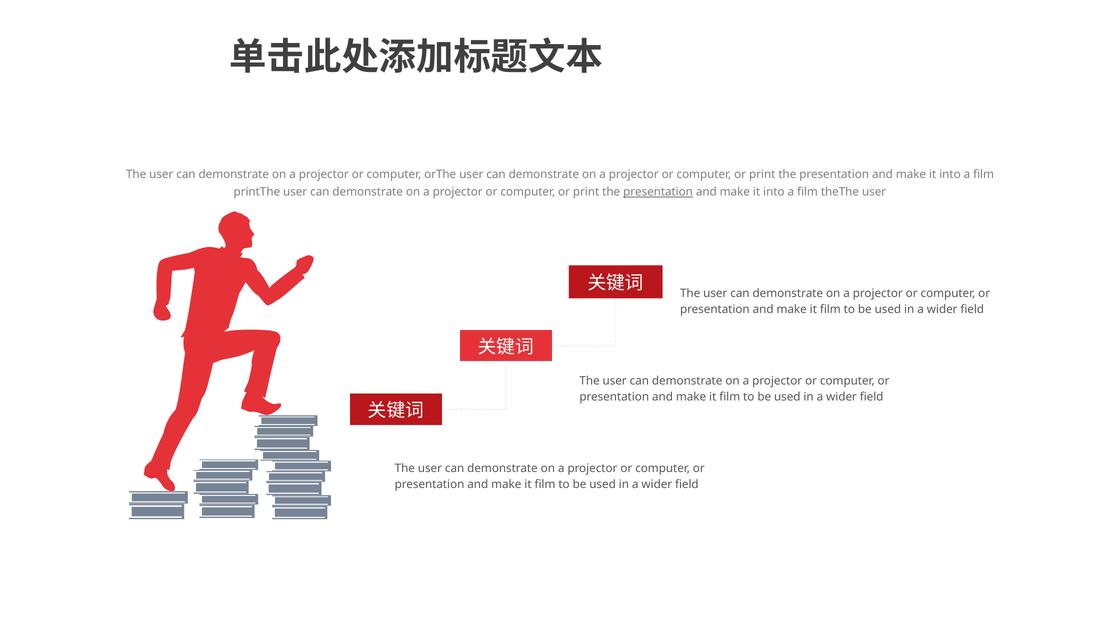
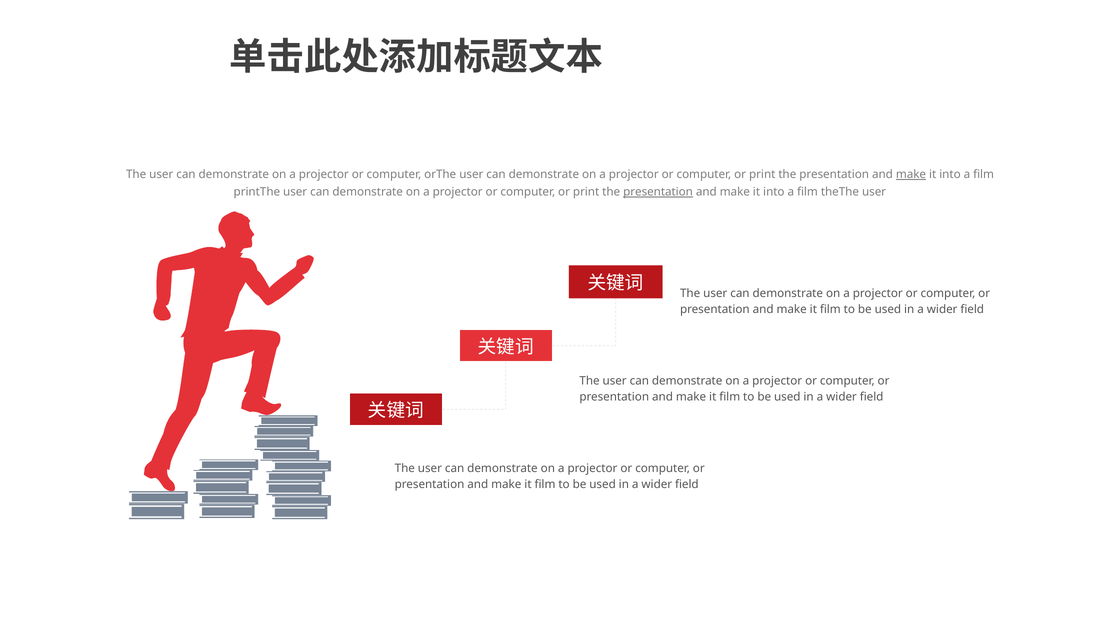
make underline: none -> present (911, 174)
